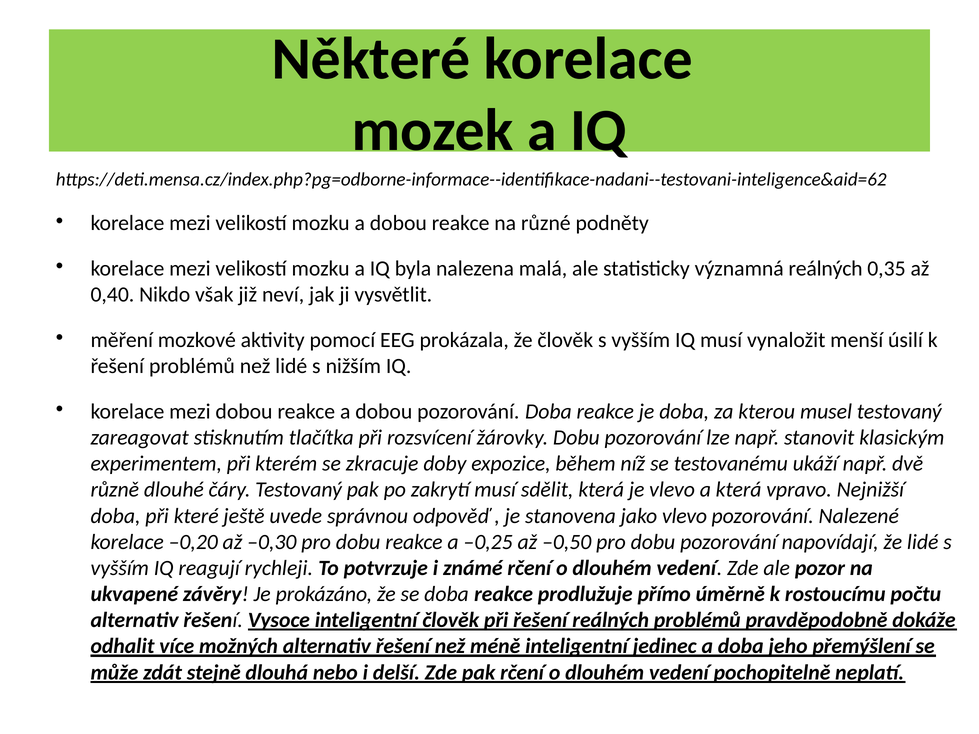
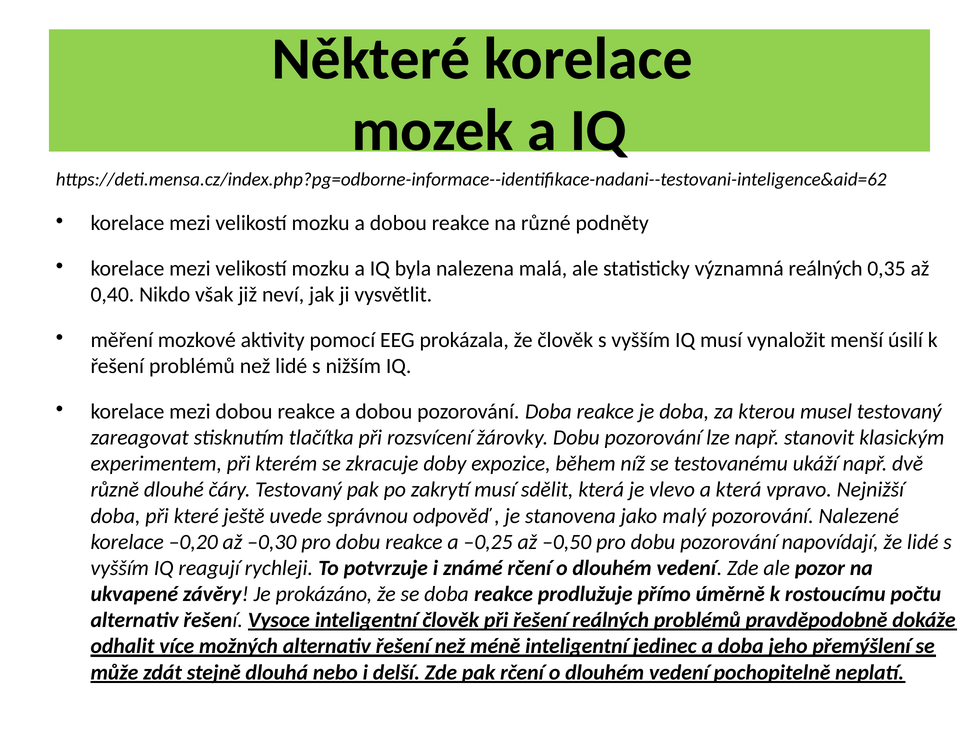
jako vlevo: vlevo -> malý (684, 516)
